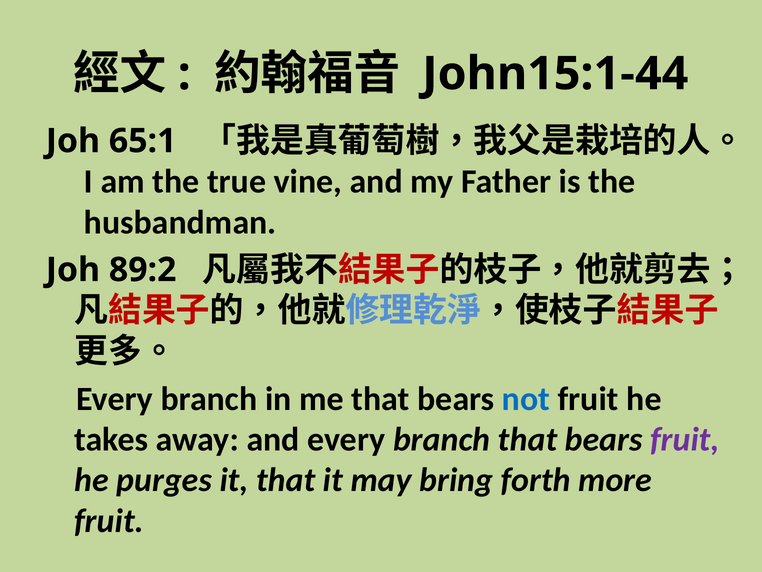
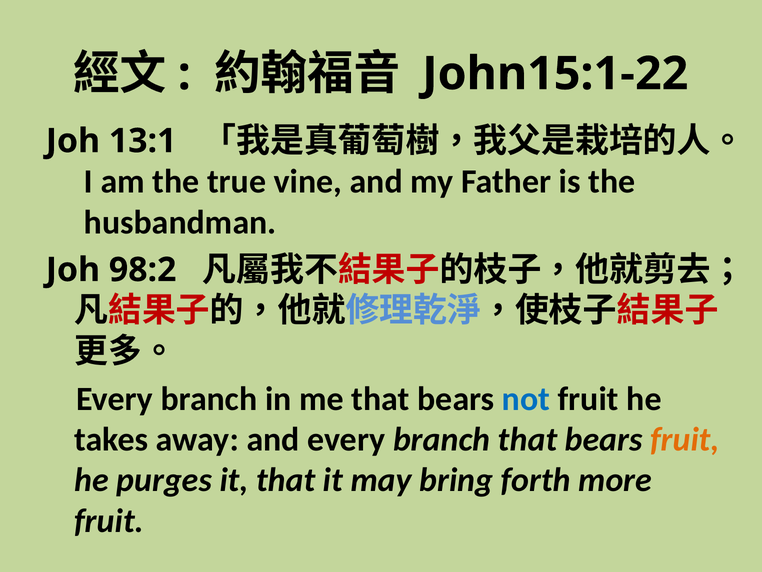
John15:1-44: John15:1-44 -> John15:1-22 (555, 74)
65:1: 65:1 -> 13:1 (143, 141)
89:2: 89:2 -> 98:2 (143, 270)
fruit colour: purple -> orange (685, 439)
